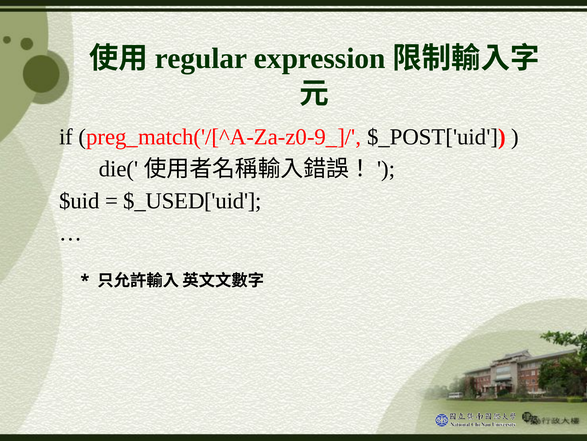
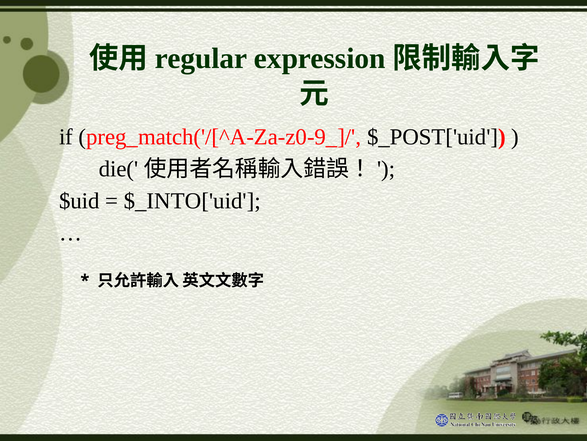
$_USED['uid: $_USED['uid -> $_INTO['uid (192, 201)
